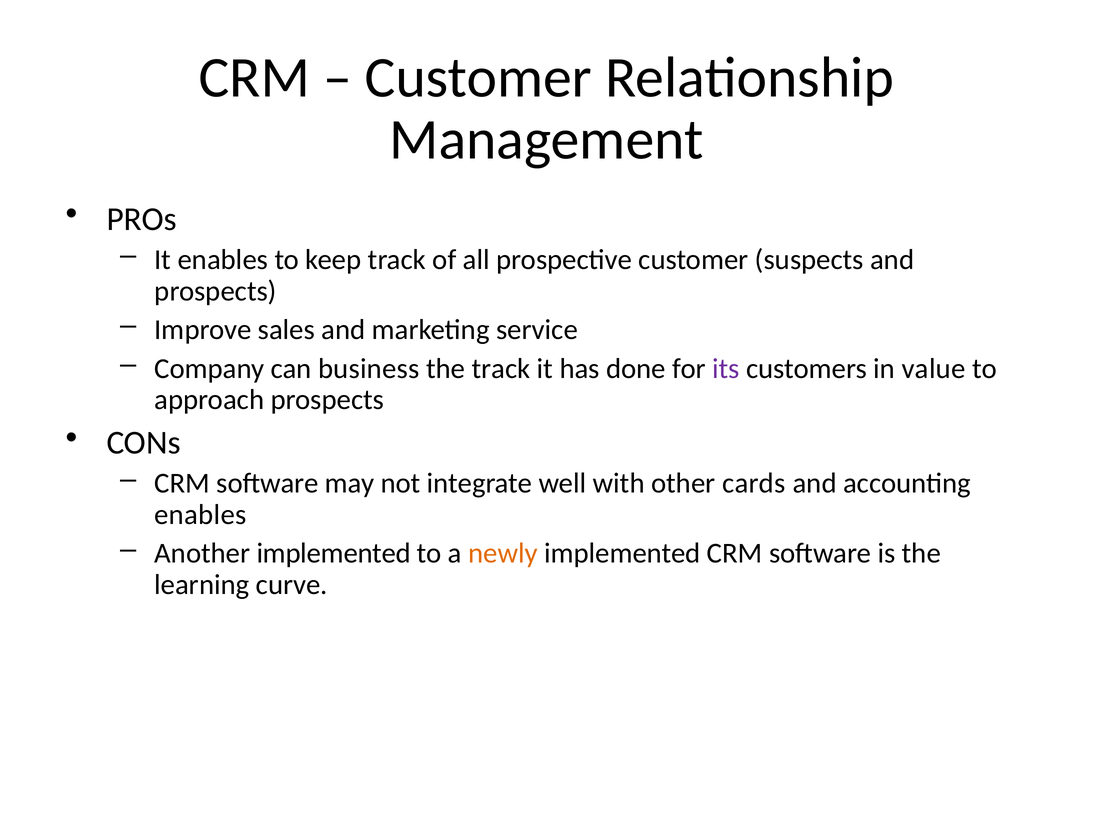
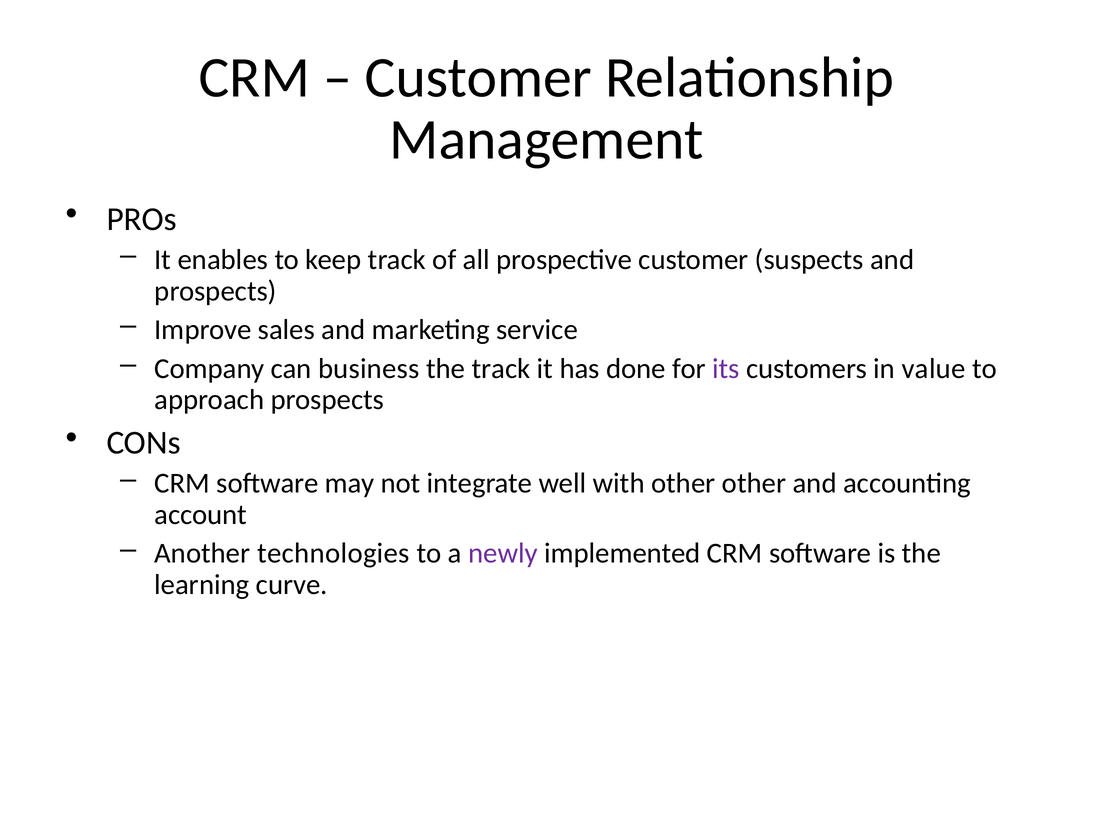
other cards: cards -> other (754, 483)
enables: enables -> account (201, 514)
Another implemented: implemented -> technologies (333, 553)
newly colour: orange -> purple (503, 553)
